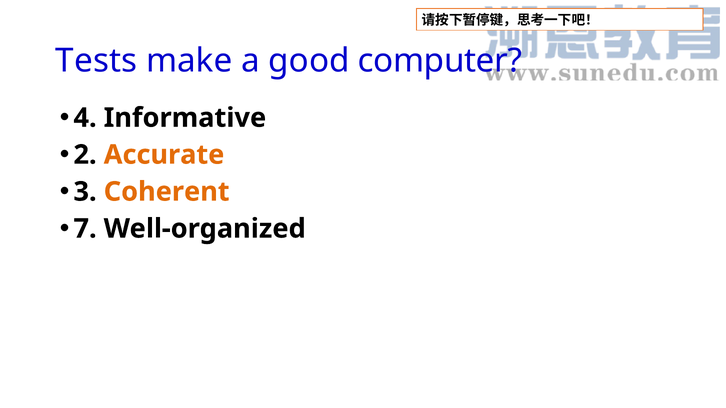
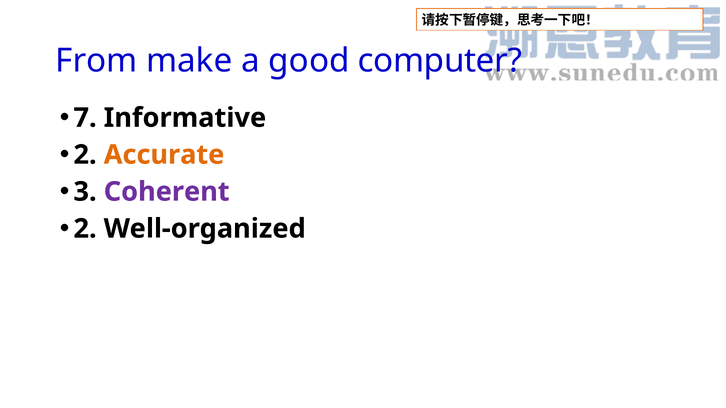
Tests: Tests -> From (96, 61)
4: 4 -> 7 (85, 118)
Coherent colour: orange -> purple (167, 192)
7: 7 -> 2 (85, 229)
